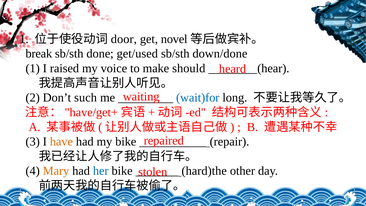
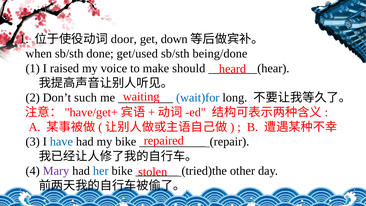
novel: novel -> down (174, 39)
break: break -> when (39, 54)
down/done: down/done -> being/done (220, 54)
have colour: orange -> blue (61, 142)
Mary colour: orange -> purple (56, 171)
hard)the: hard)the -> tried)the (204, 171)
